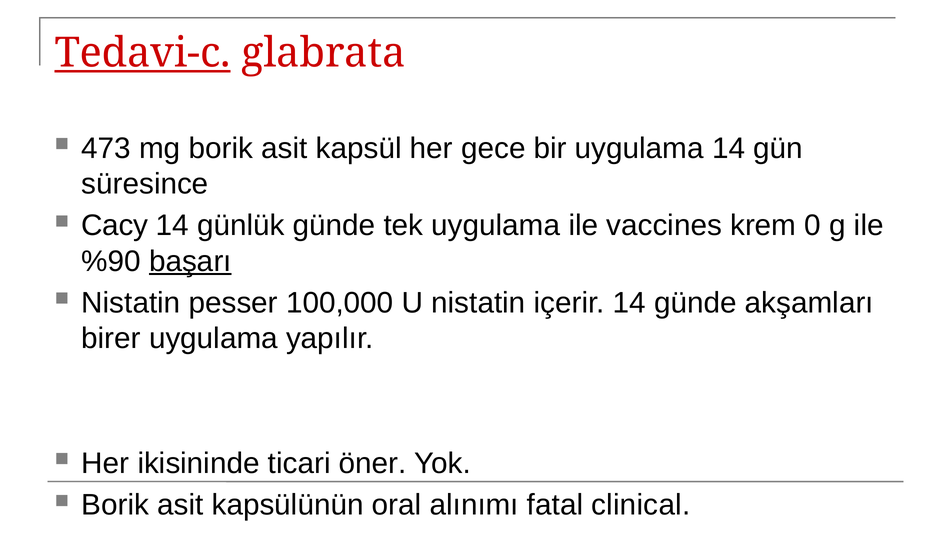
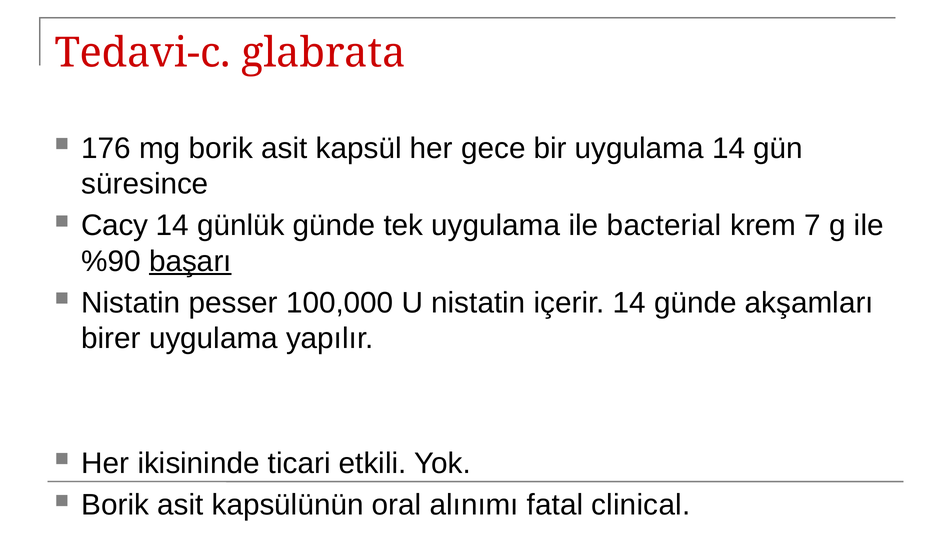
Tedavi-c underline: present -> none (143, 53)
473: 473 -> 176 (106, 148)
vaccines: vaccines -> bacterial (664, 226)
0: 0 -> 7 (813, 226)
öner: öner -> etkili (373, 463)
